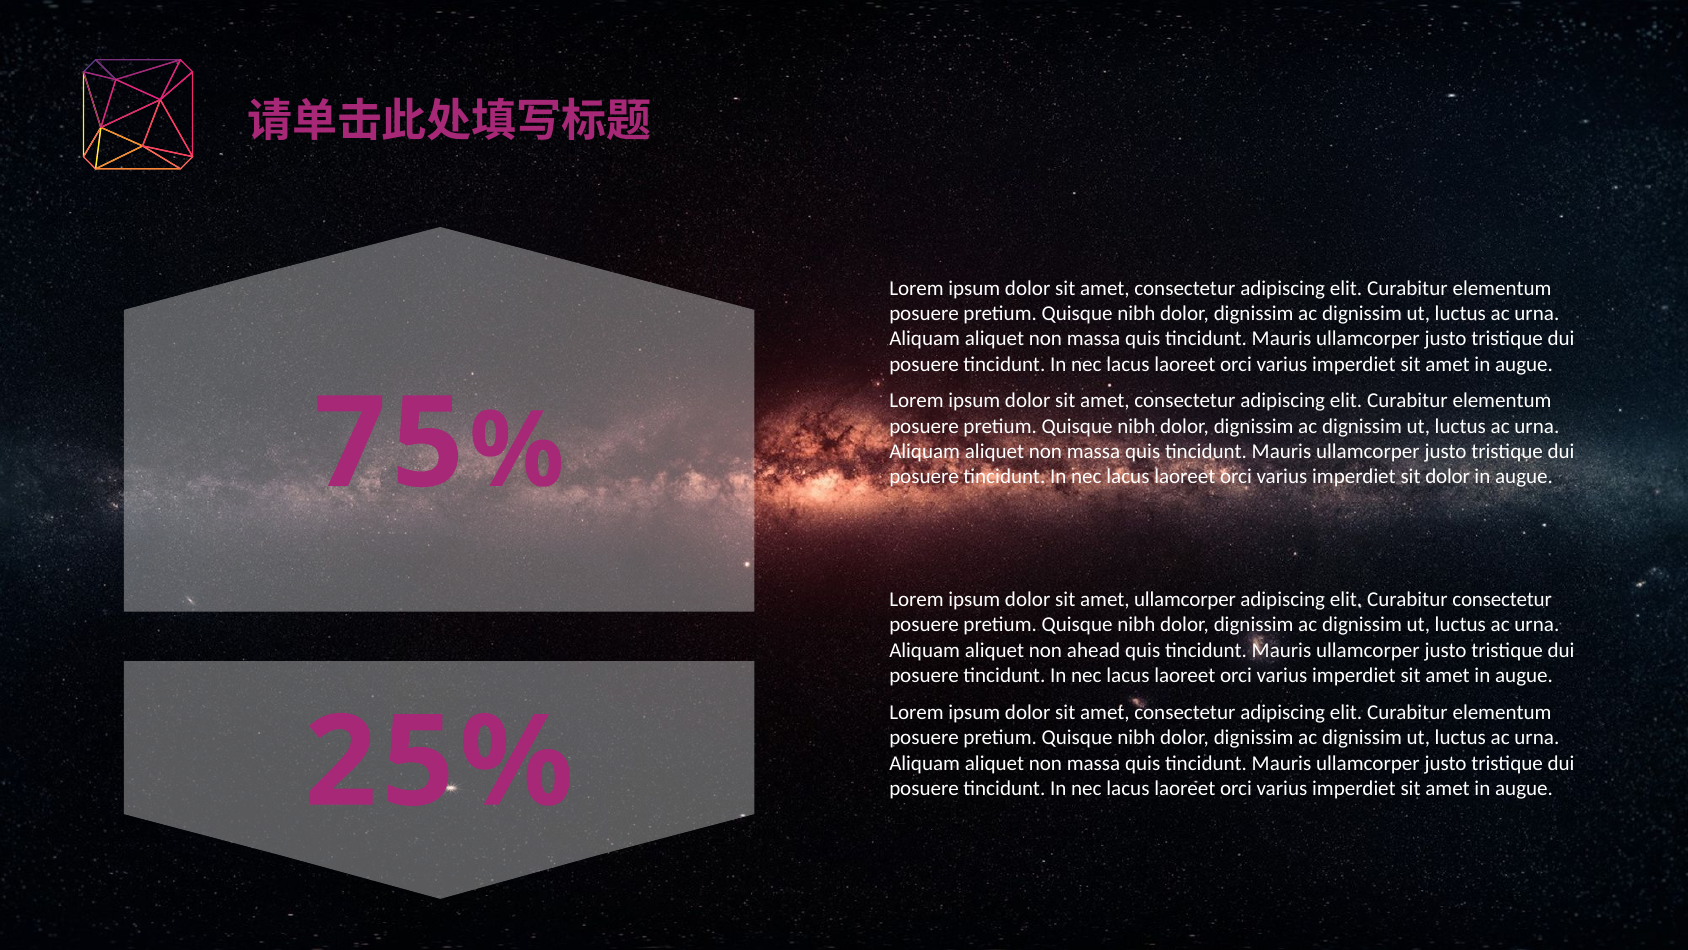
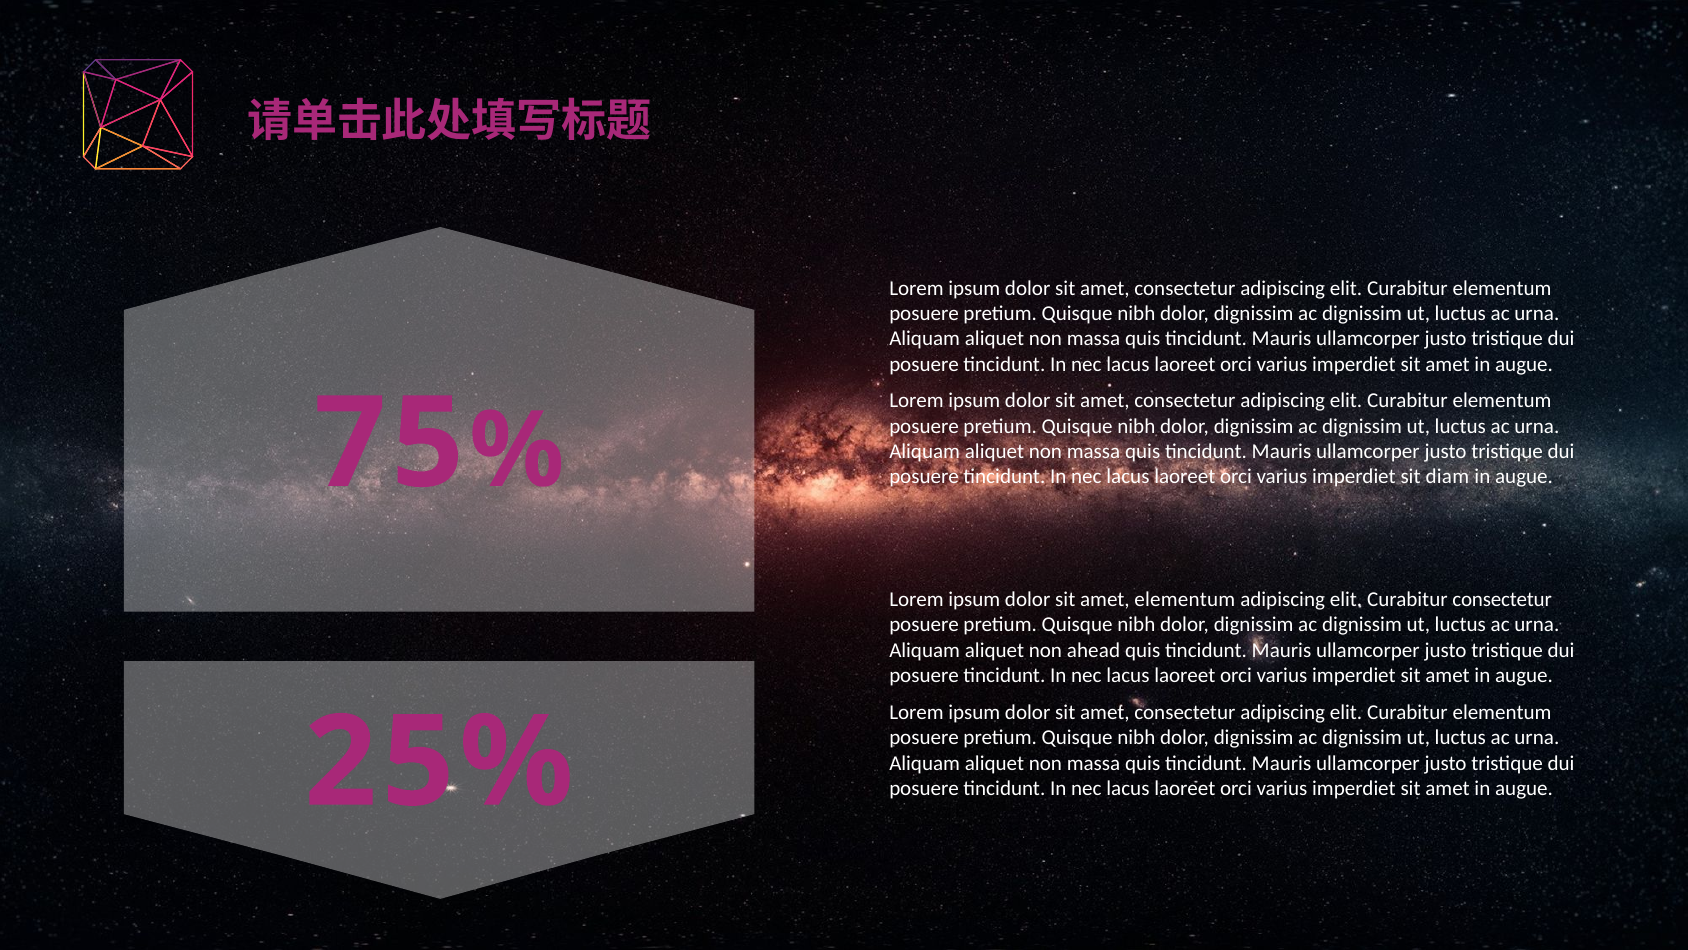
sit dolor: dolor -> diam (1447, 477)
amet ullamcorper: ullamcorper -> elementum (1185, 599)
